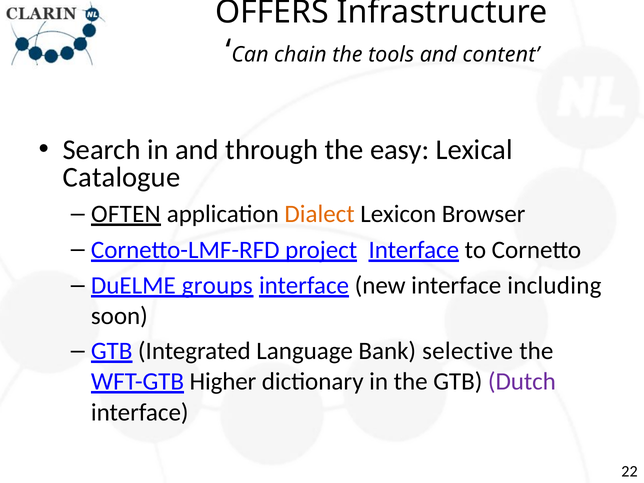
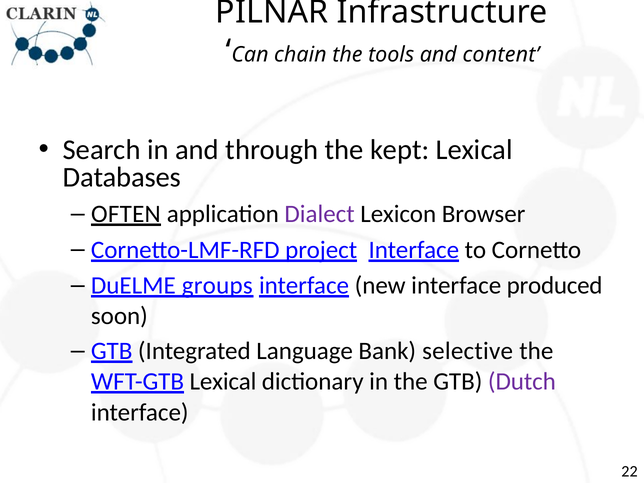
OFFERS: OFFERS -> PILNAR (272, 12)
easy: easy -> kept (400, 150)
Catalogue: Catalogue -> Databases (122, 177)
Dialect colour: orange -> purple (320, 214)
including: including -> produced (555, 285)
WFT-GTB Higher: Higher -> Lexical (223, 382)
